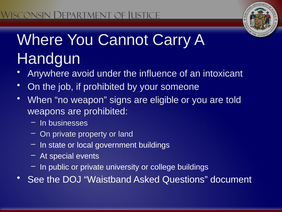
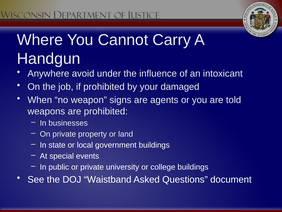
someone: someone -> damaged (180, 87)
eligible: eligible -> agents (164, 100)
